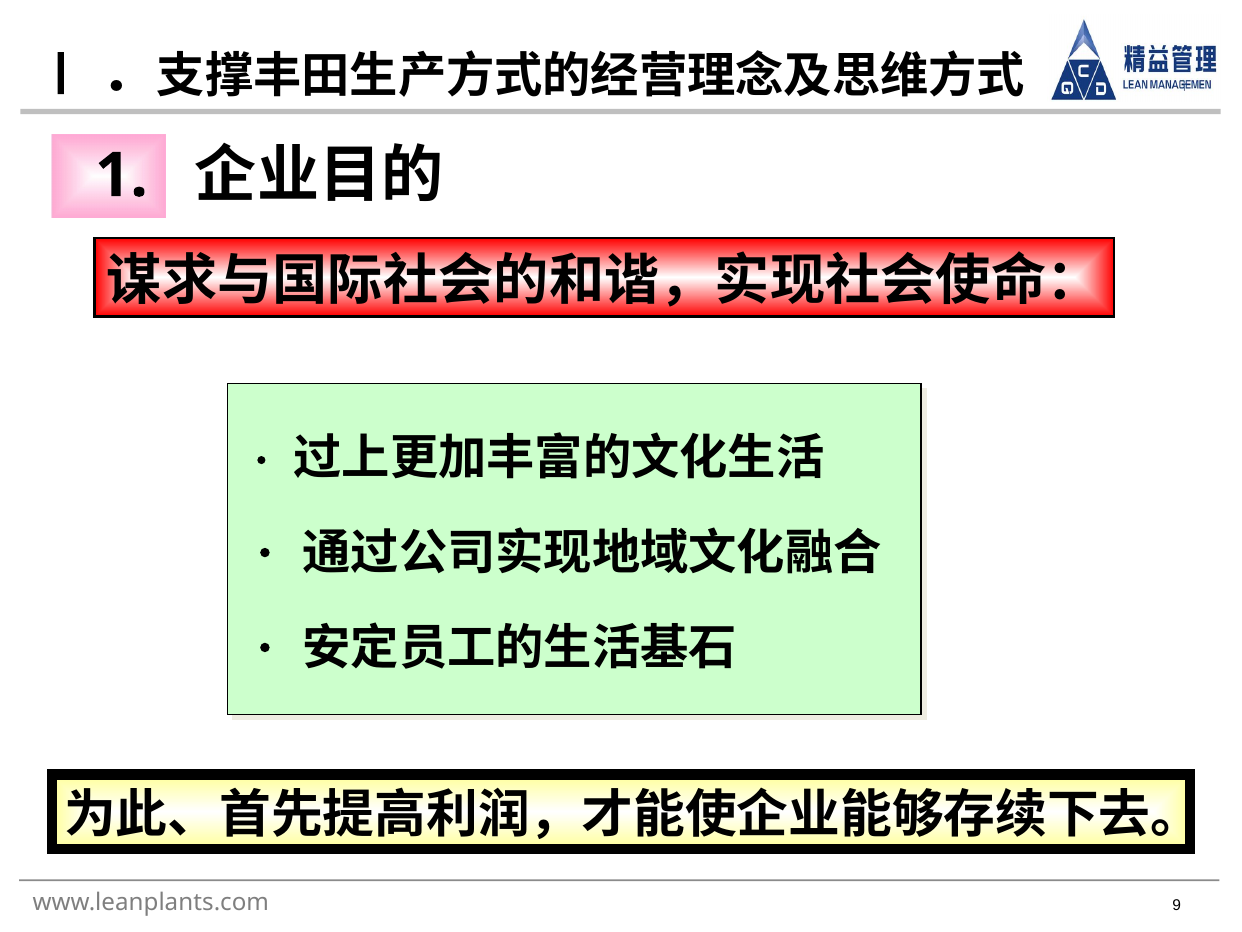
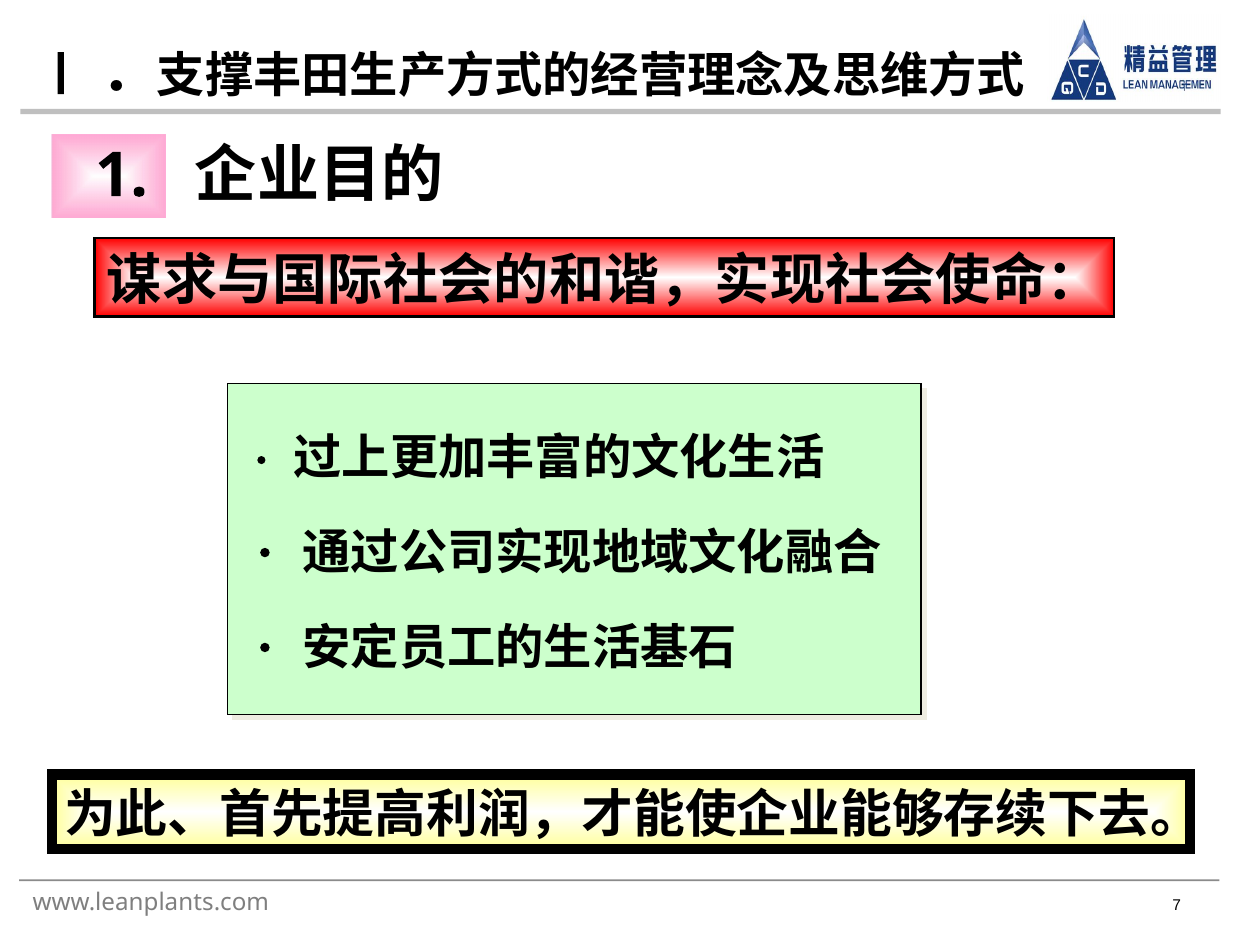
9: 9 -> 7 (1177, 905)
